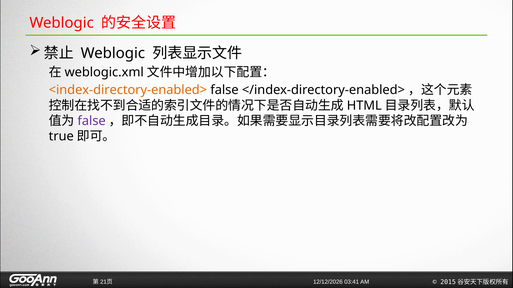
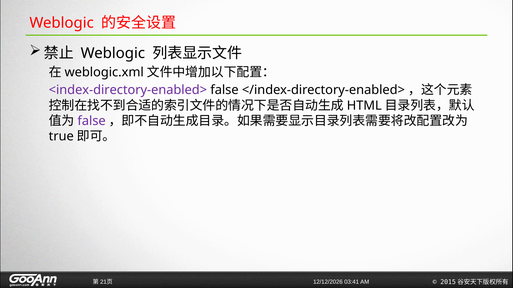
<index-directory-enabled> colour: orange -> purple (128, 90)
